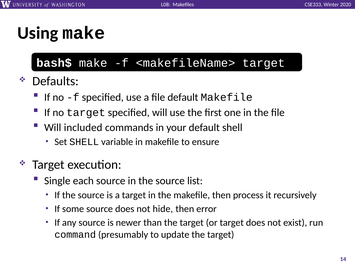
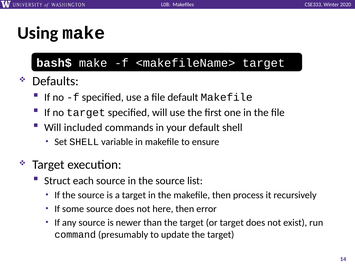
Single: Single -> Struct (57, 181)
hide: hide -> here (163, 209)
